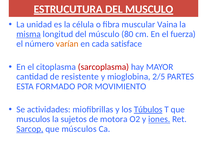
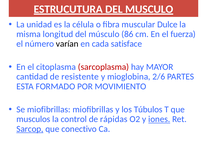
Vaina: Vaina -> Dulce (167, 24)
misma underline: present -> none (29, 34)
80: 80 -> 86 (127, 34)
varían colour: orange -> black (67, 44)
2/5: 2/5 -> 2/6 (159, 77)
Se actividades: actividades -> miofibrillas (49, 110)
Túbulos underline: present -> none (148, 110)
sujetos: sujetos -> control (74, 119)
motora: motora -> rápidas (114, 119)
músculos: músculos -> conectivo (79, 129)
